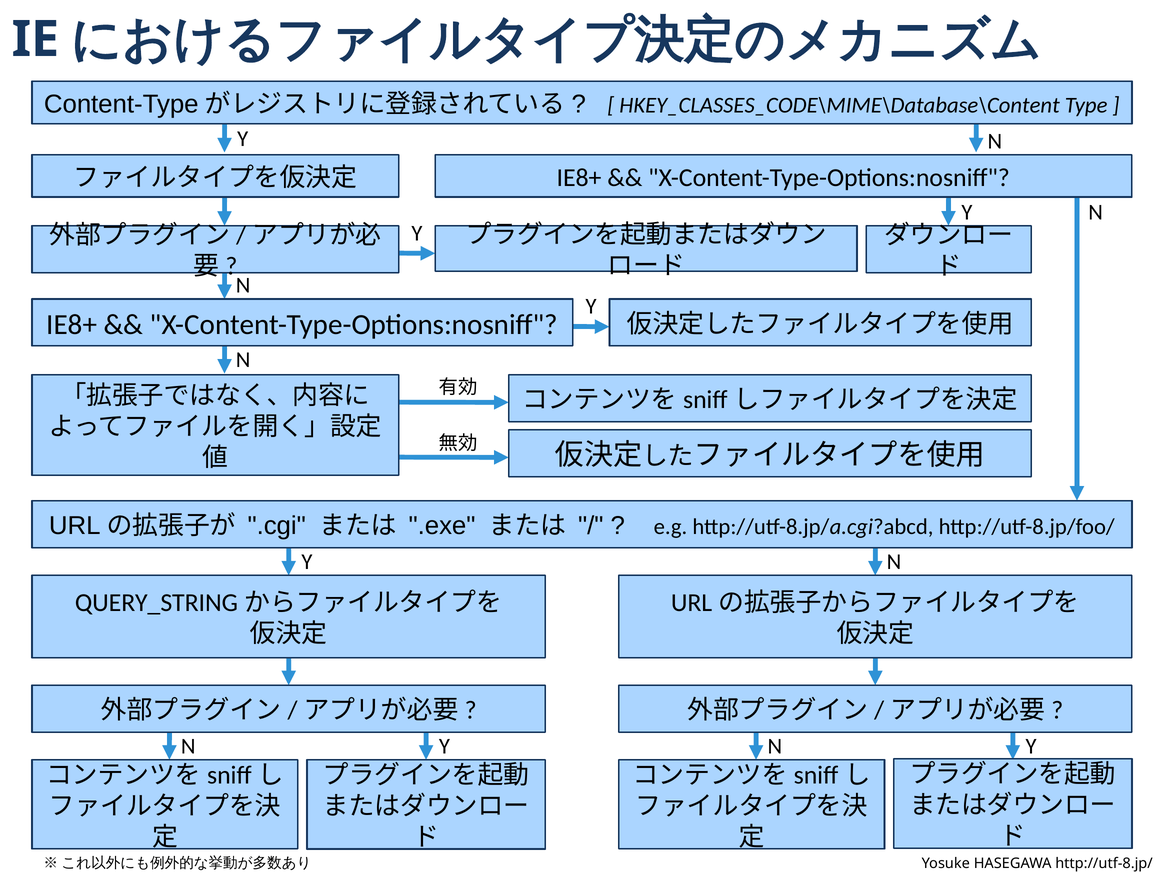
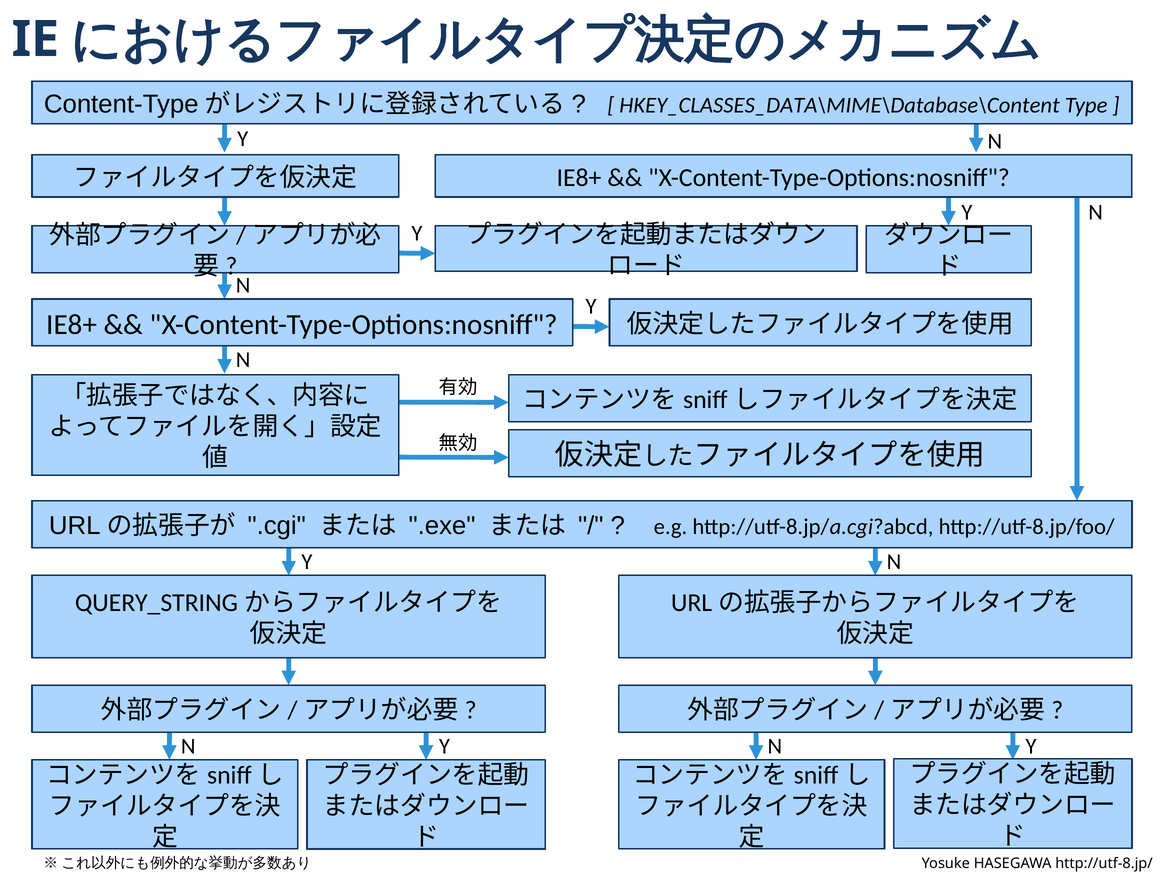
HKEY_CLASSES_CODE\MIME\Database\Content: HKEY_CLASSES_CODE\MIME\Database\Content -> HKEY_CLASSES_DATA\MIME\Database\Content (839, 105)
